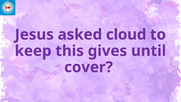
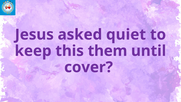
cloud: cloud -> quiet (126, 35)
gives: gives -> them (108, 51)
